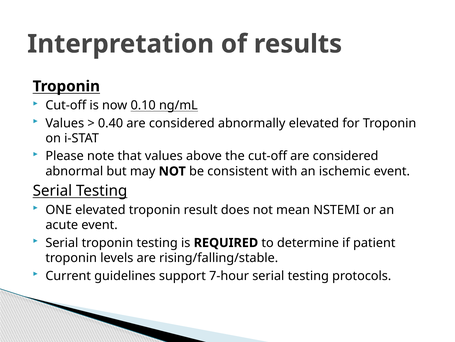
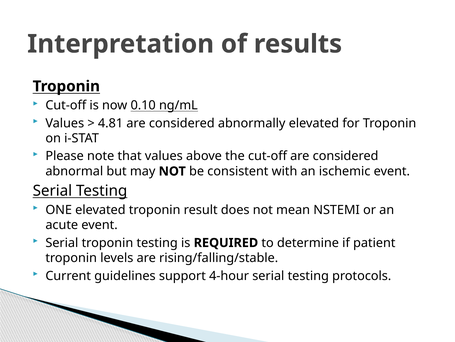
0.40: 0.40 -> 4.81 (111, 123)
7-hour: 7-hour -> 4-hour (229, 275)
